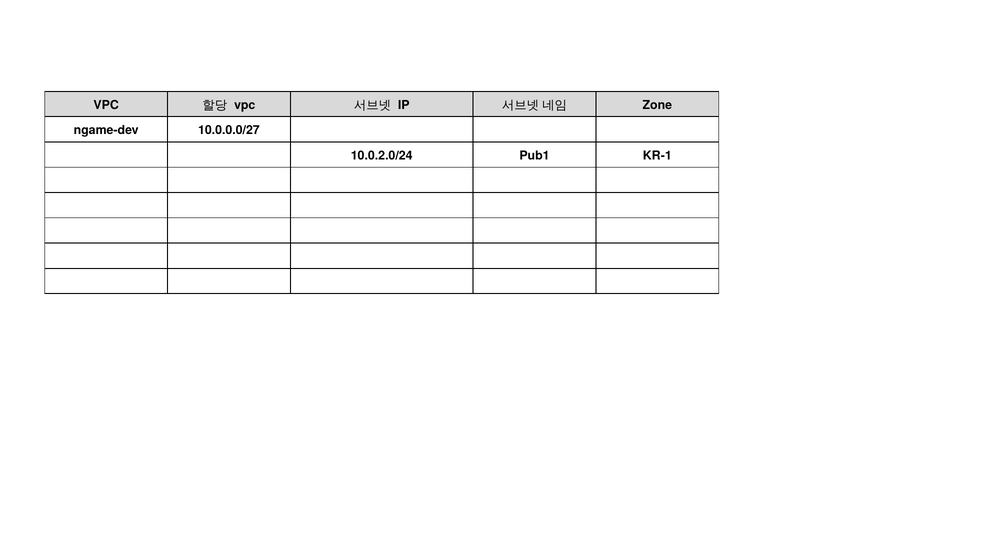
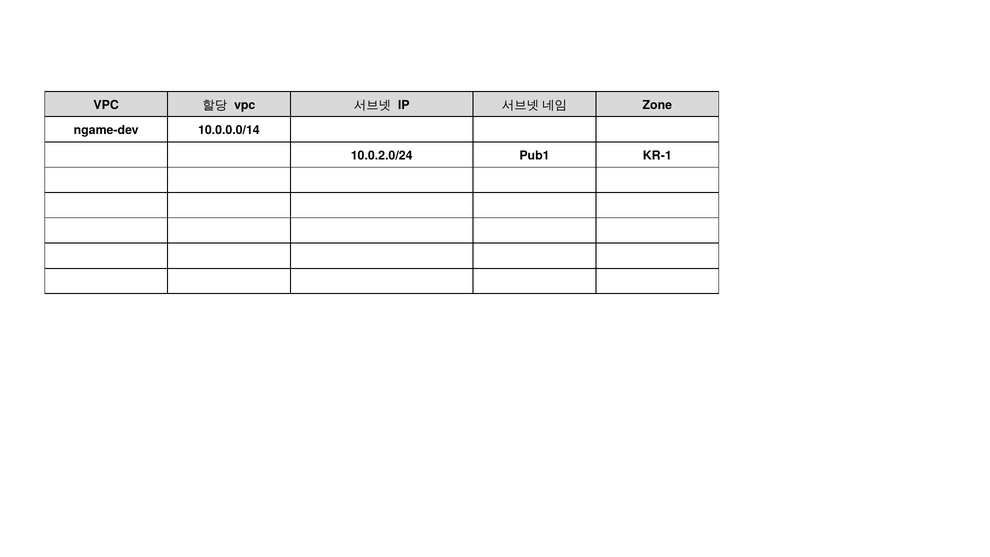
10.0.0.0/27: 10.0.0.0/27 -> 10.0.0.0/14 (229, 130)
